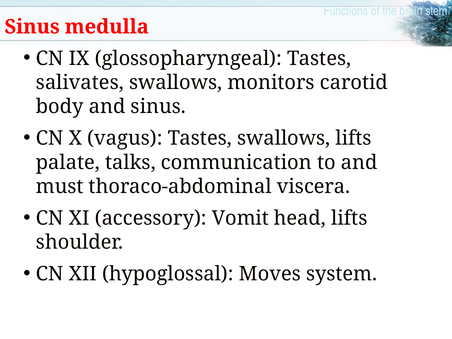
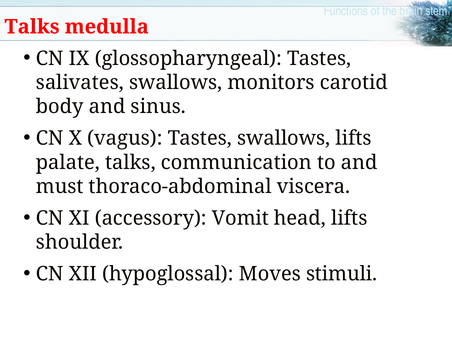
Sinus: Sinus -> Talks (32, 27)
system: system -> stimuli (342, 274)
